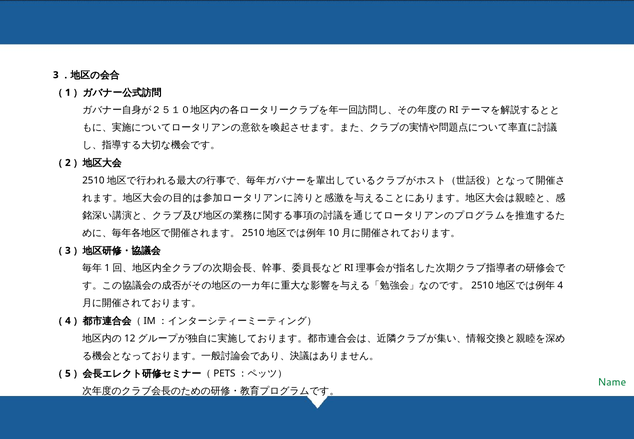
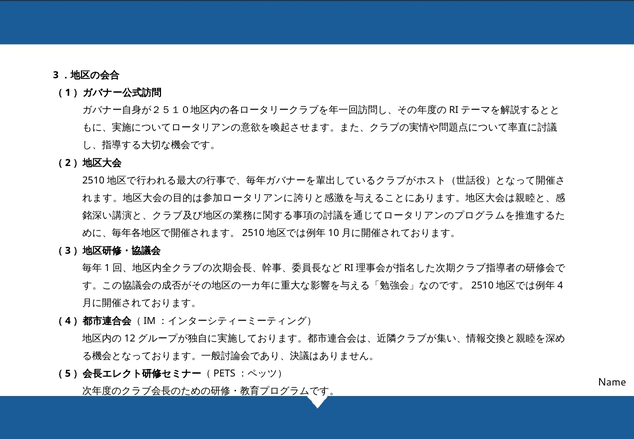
Name colour: green -> black (612, 382)
